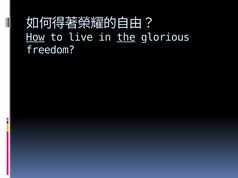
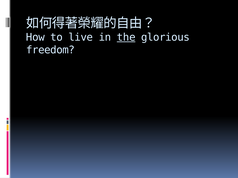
How underline: present -> none (35, 37)
